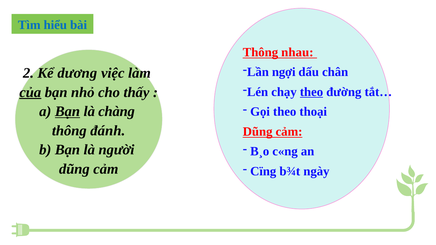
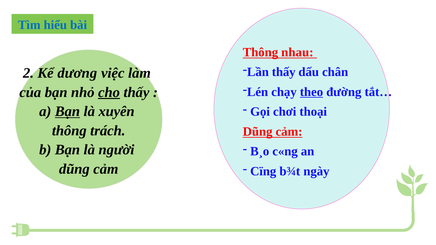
Lần ngợi: ngợi -> thấy (284, 72)
của underline: present -> none (30, 92)
cho underline: none -> present (109, 92)
chàng: chàng -> xuyên (117, 112)
Gọi theo: theo -> chơi (285, 112)
đánh: đánh -> trách (108, 131)
